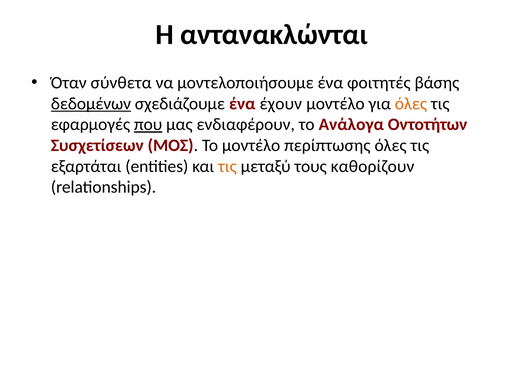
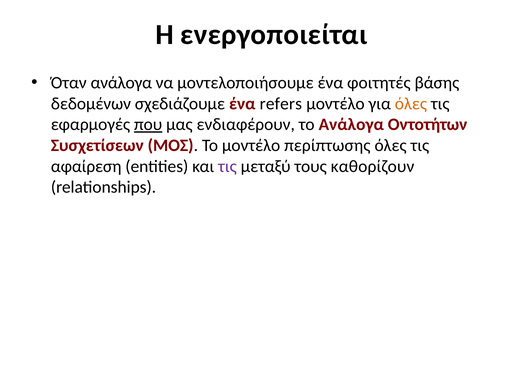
αντανακλώνται: αντανακλώνται -> ενεργοποιείται (274, 35)
Όταν σύνθετα: σύνθετα -> ανάλογα (121, 83)
δεδομένων underline: present -> none (91, 103)
έχουν: έχουν -> refers (281, 103)
εξαρτάται: εξαρτάται -> αφαίρεση (86, 166)
τις colour: orange -> purple (227, 166)
